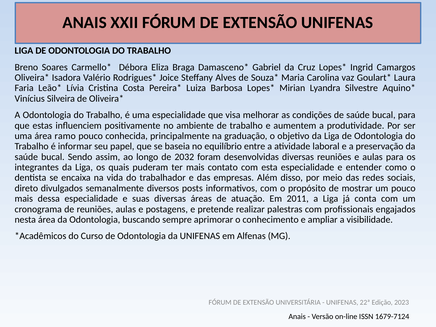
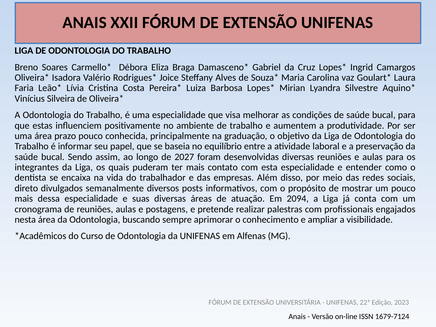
ramo: ramo -> prazo (65, 136)
2032: 2032 -> 2027 (184, 157)
2011: 2011 -> 2094 (298, 199)
